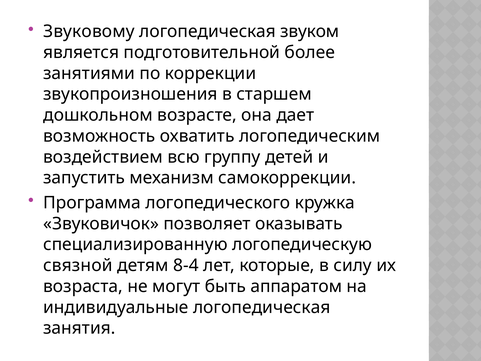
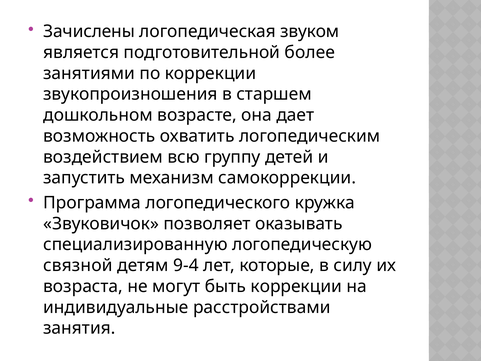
Звуковому: Звуковому -> Зачислены (89, 32)
8-4: 8-4 -> 9-4 (186, 265)
быть аппаратом: аппаратом -> коррекции (296, 286)
индивидуальные логопедическая: логопедическая -> расстройствами (262, 307)
